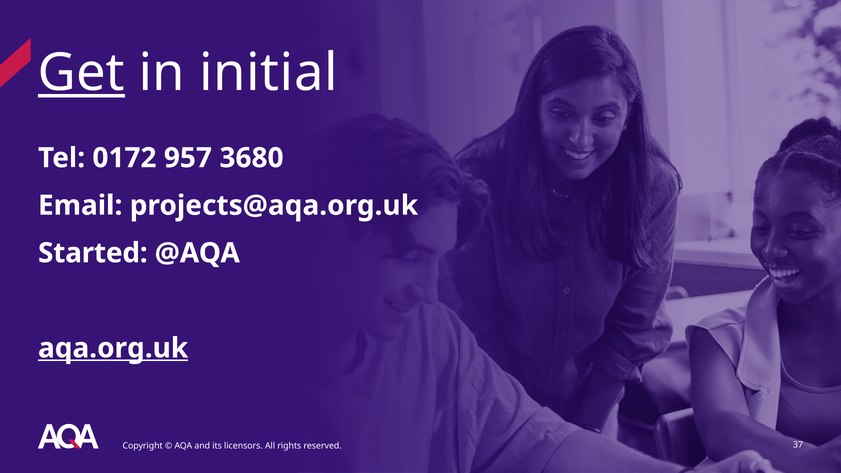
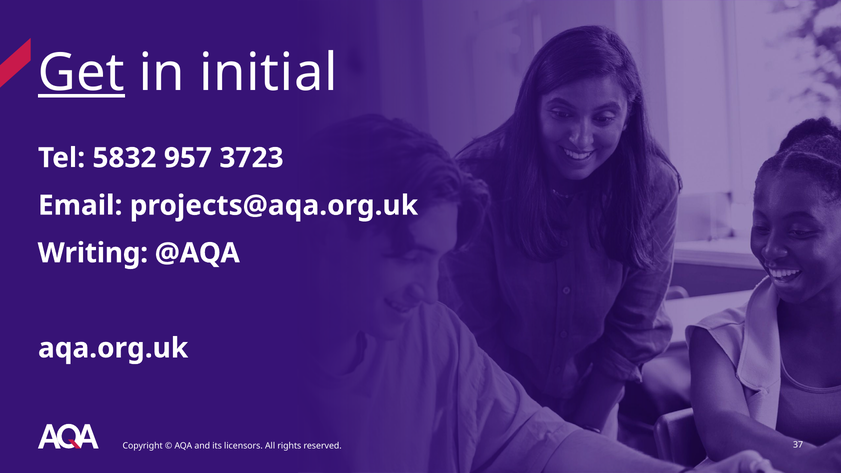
0172: 0172 -> 5832 (124, 158)
3680: 3680 -> 3723 (252, 158)
Started: Started -> Writing (93, 253)
aqa.org.uk underline: present -> none (113, 348)
